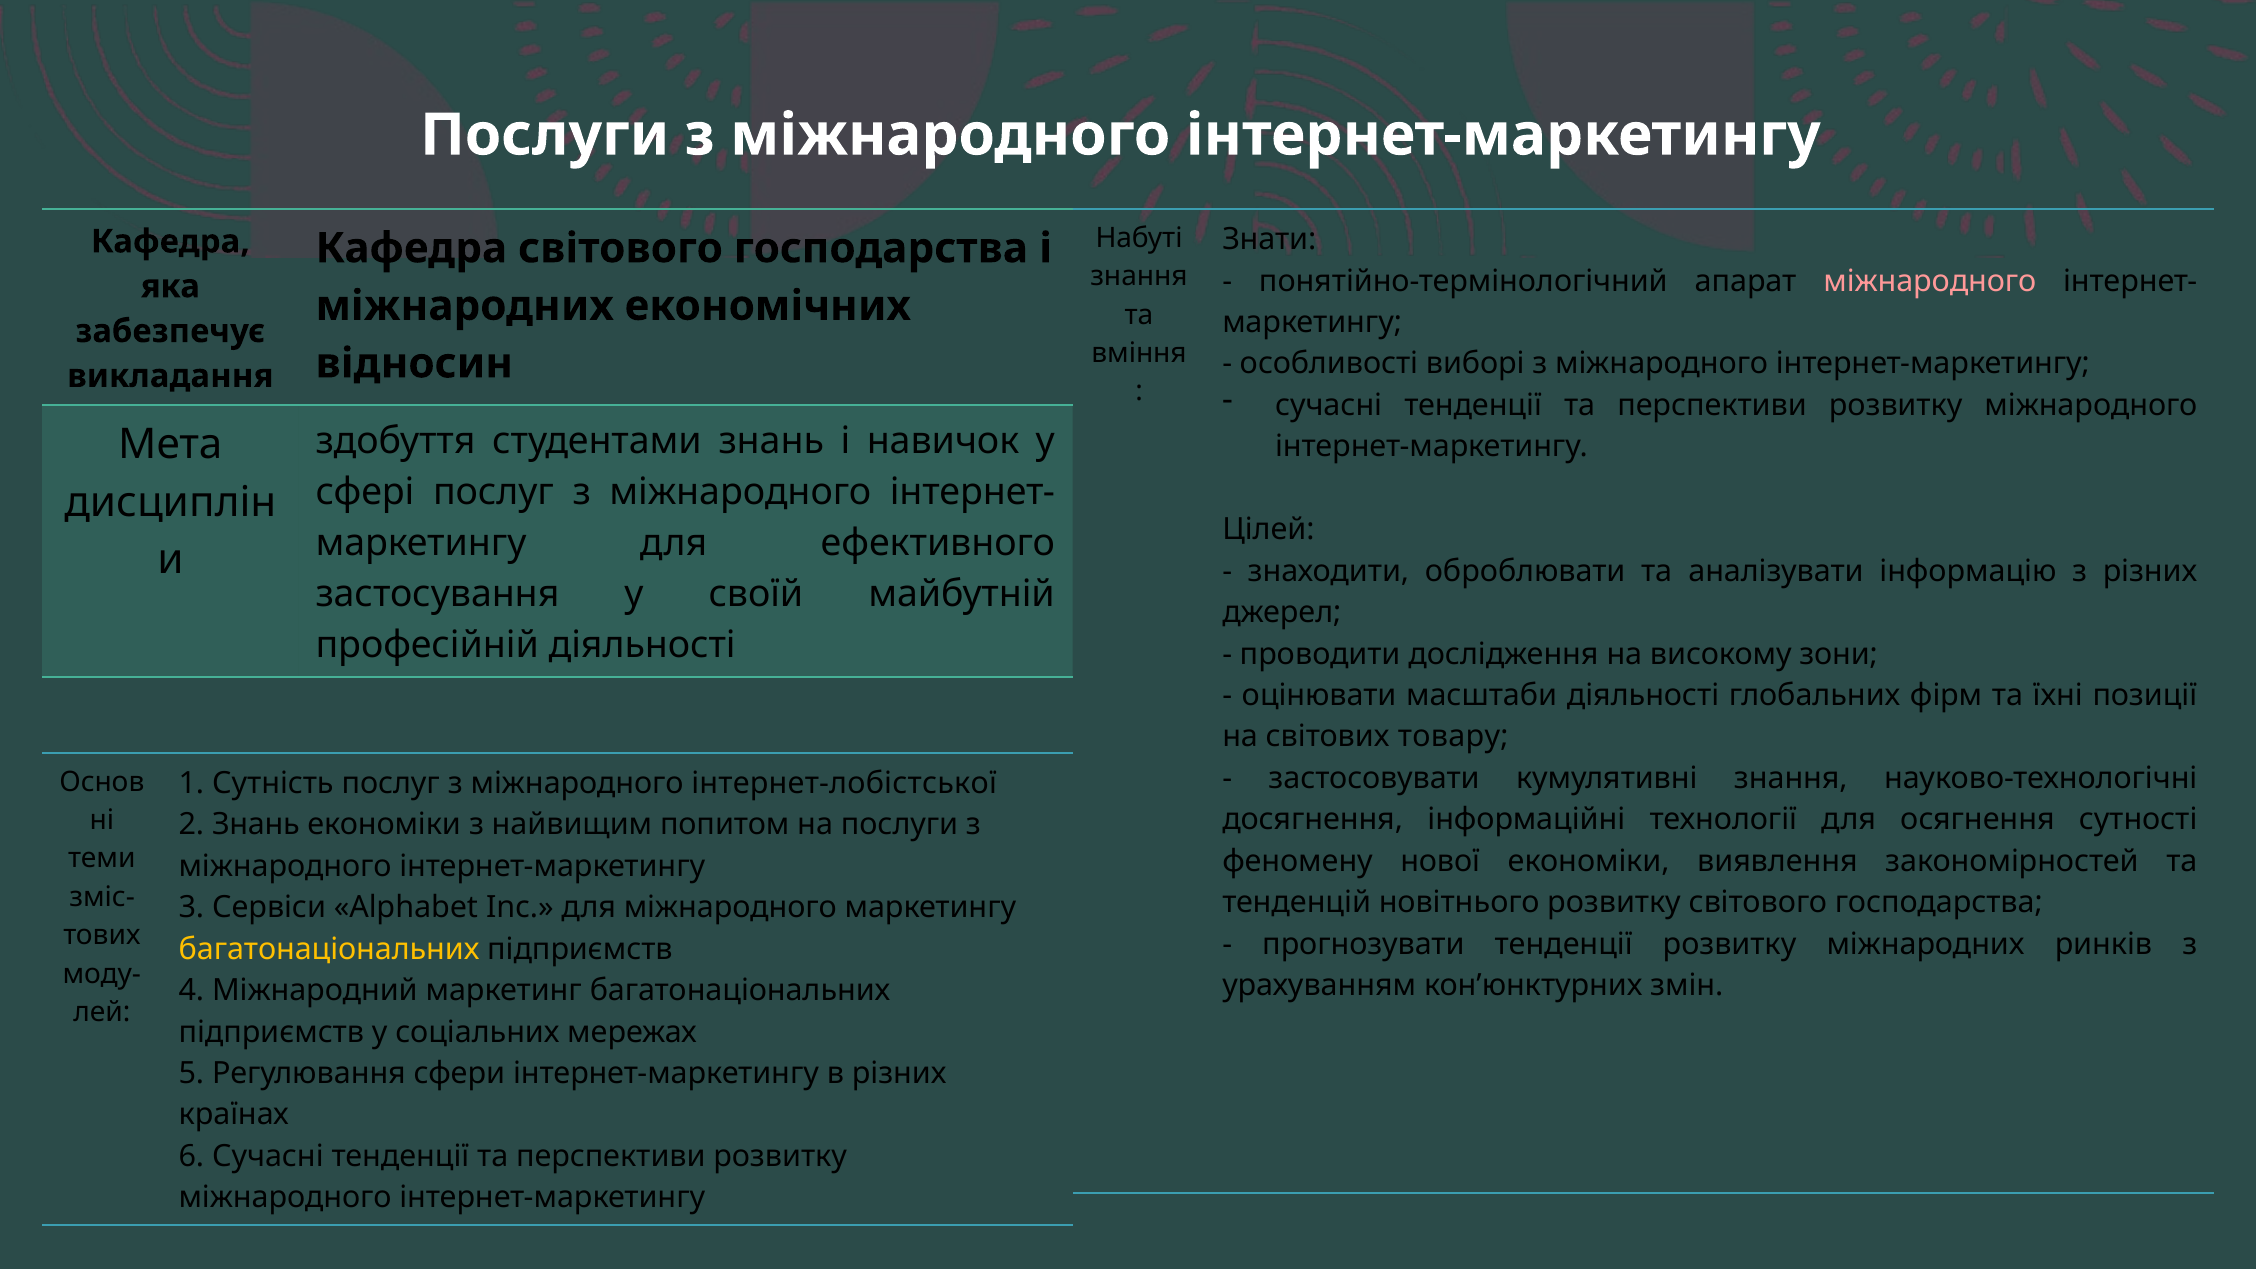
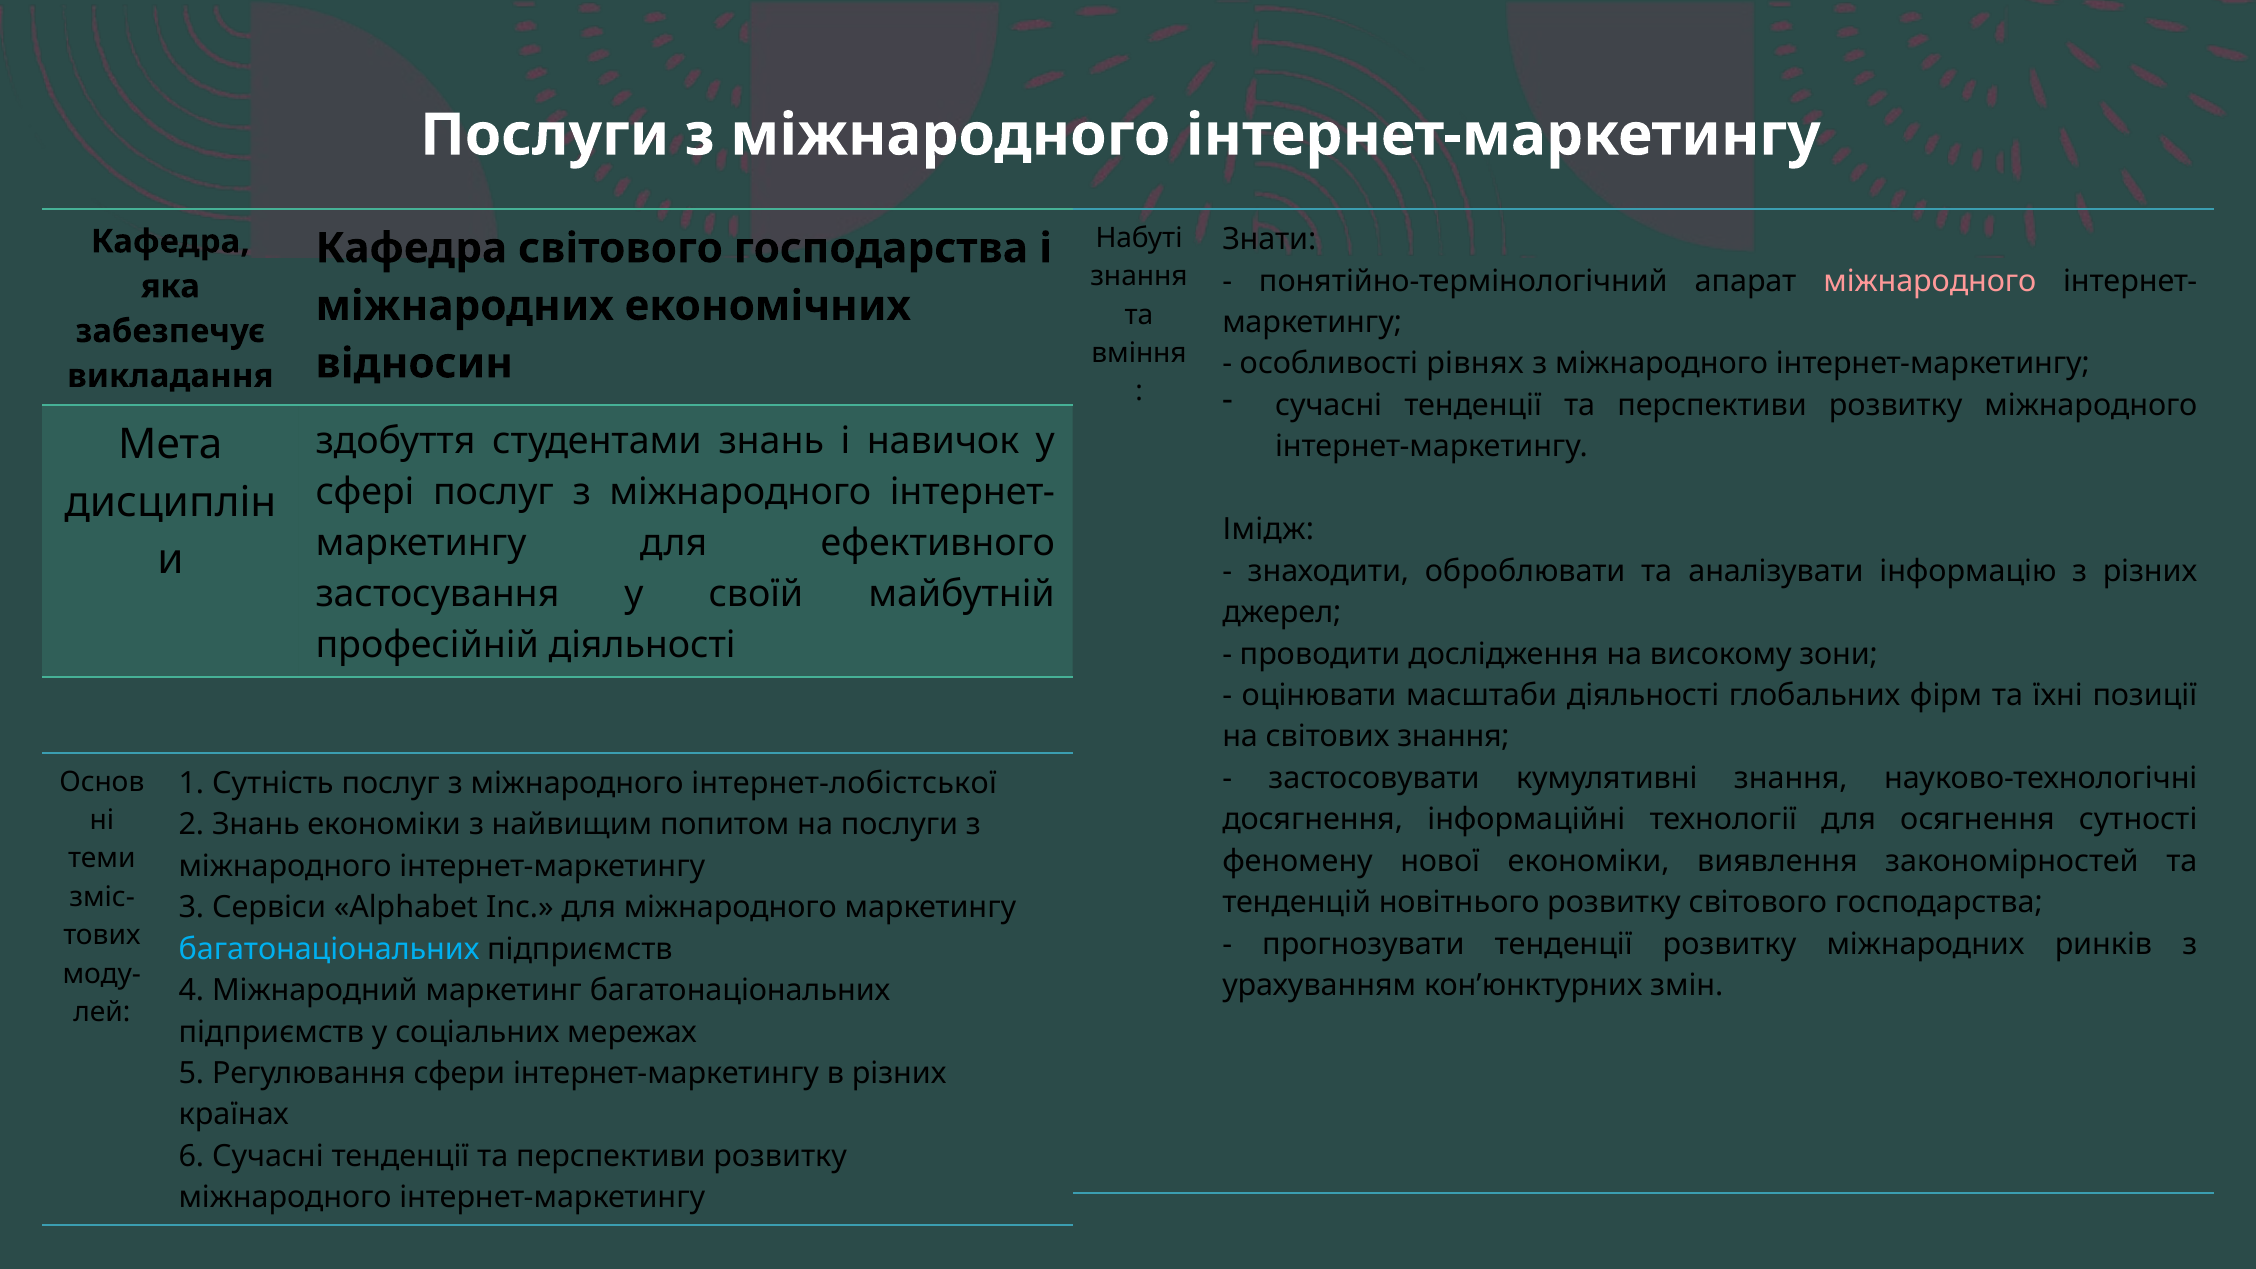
виборі: виборі -> рівнях (1475, 364)
Цілей: Цілей -> Імідж (1268, 530)
світових товару: товару -> знання (1453, 737)
багатонаціональних colour: yellow -> light blue (329, 949)
